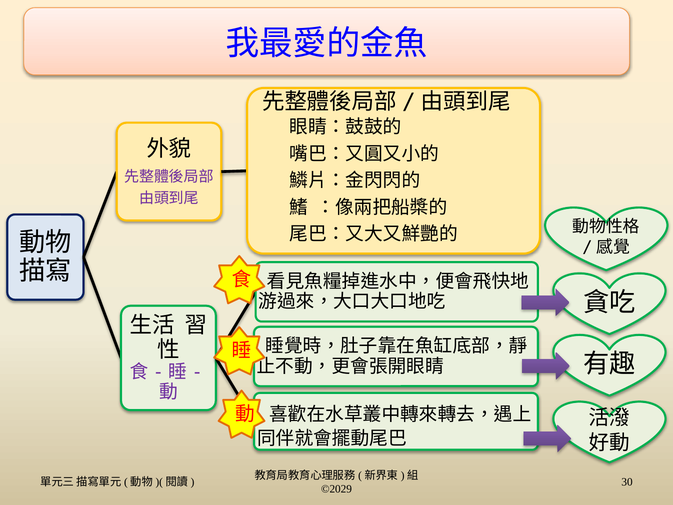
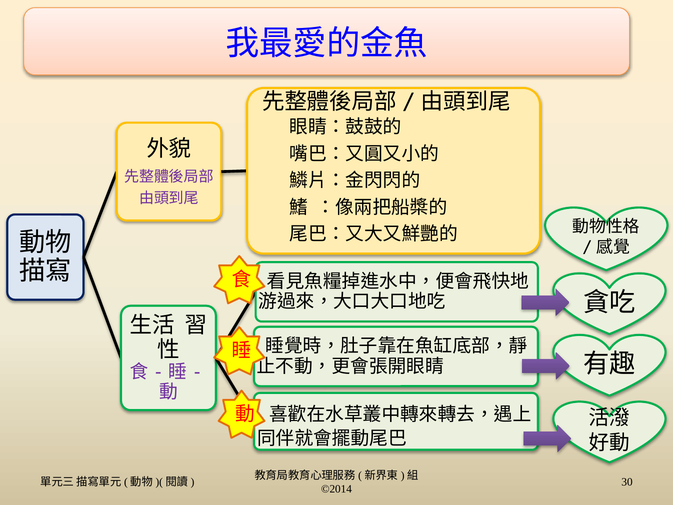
©2029: ©2029 -> ©2014 (336, 489)
